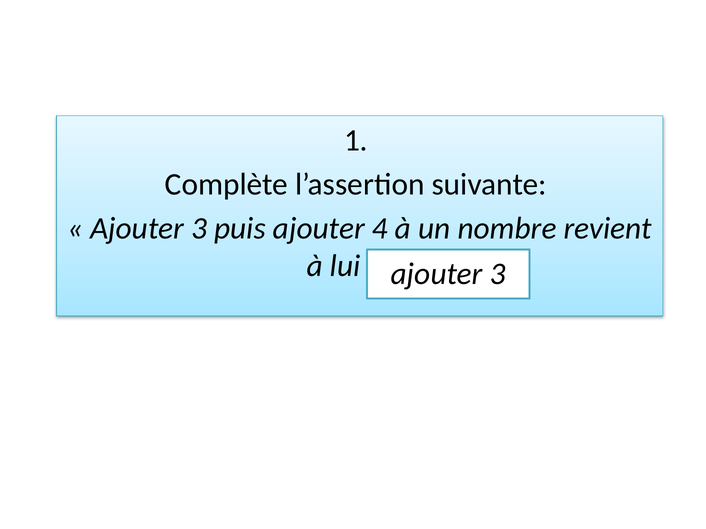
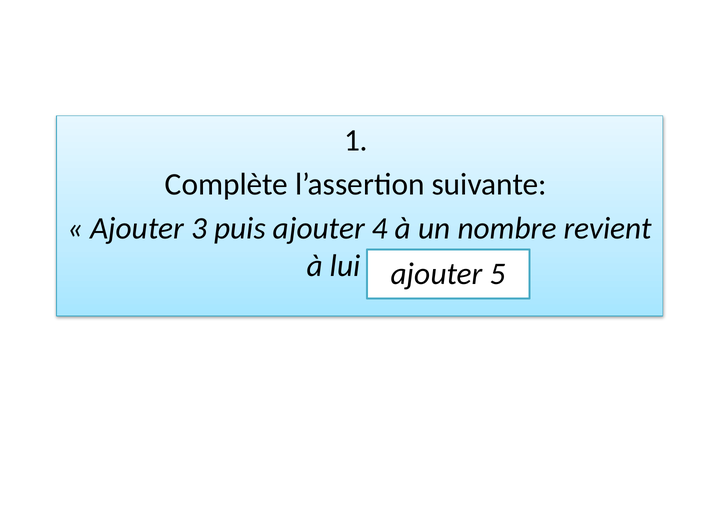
3: 3 -> 5 (498, 274)
